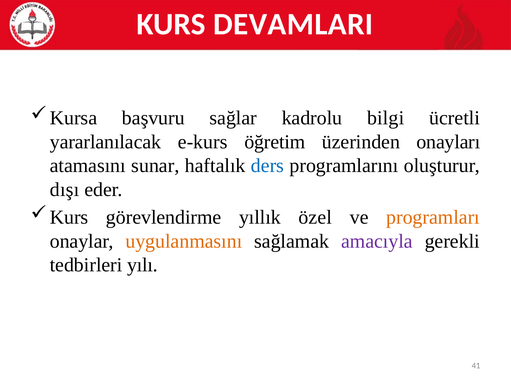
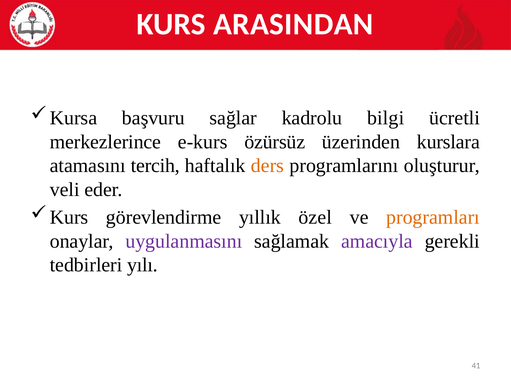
DEVAMLARI: DEVAMLARI -> ARASINDAN (293, 24)
yararlanılacak: yararlanılacak -> merkezlerince (105, 142)
öğretim: öğretim -> özürsüz (275, 142)
onayları: onayları -> kurslara (448, 142)
sunar: sunar -> tercih (155, 166)
ders colour: blue -> orange (267, 166)
dışı: dışı -> veli (65, 190)
uygulanmasını colour: orange -> purple (184, 241)
